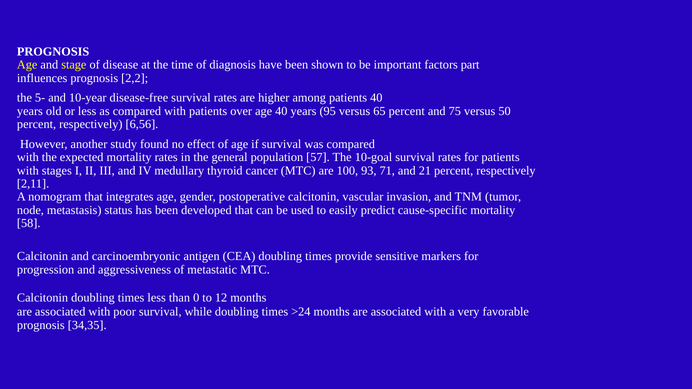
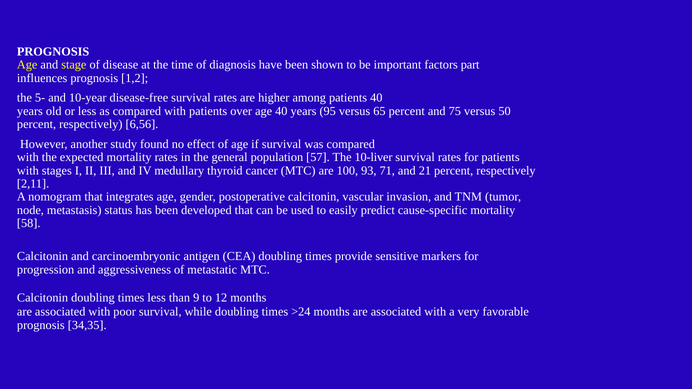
2,2: 2,2 -> 1,2 (135, 78)
10-goal: 10-goal -> 10-liver (374, 157)
0: 0 -> 9 (196, 298)
